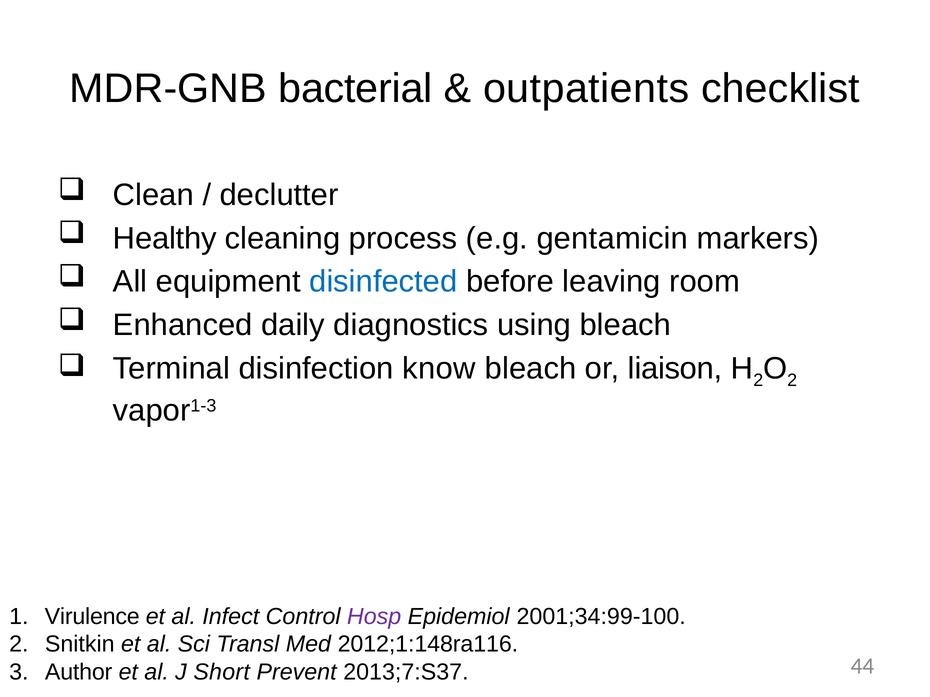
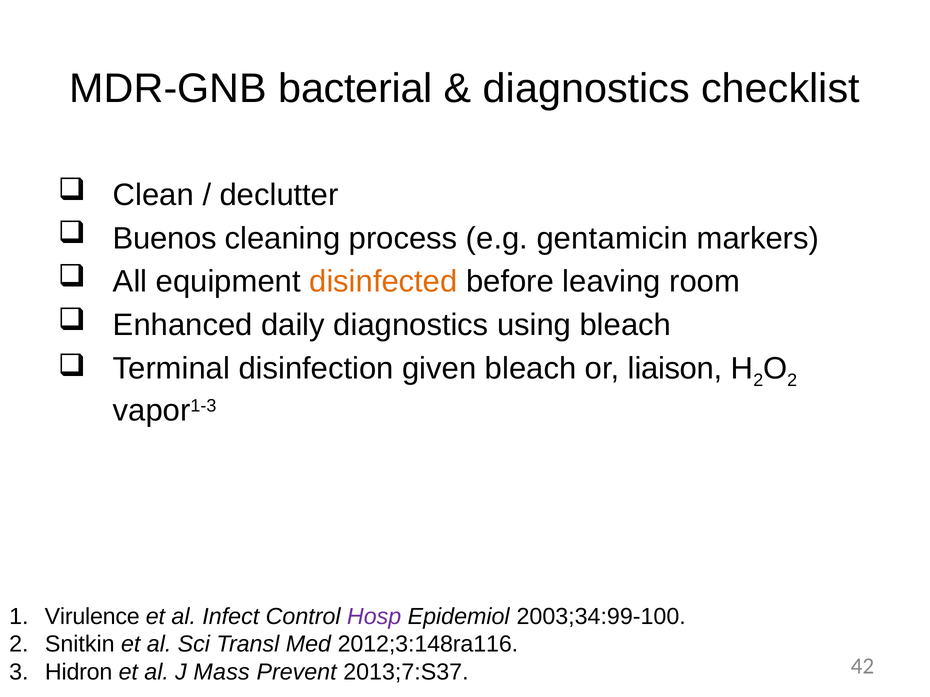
outpatients: outpatients -> diagnostics (586, 89)
Healthy: Healthy -> Buenos (165, 238)
disinfected colour: blue -> orange (383, 282)
know: know -> given (439, 369)
2001;34:99-100: 2001;34:99-100 -> 2003;34:99-100 (601, 617)
2012;1:148ra116: 2012;1:148ra116 -> 2012;3:148ra116 (428, 645)
Author: Author -> Hidron (79, 673)
Short: Short -> Mass (222, 673)
44: 44 -> 42 (862, 666)
